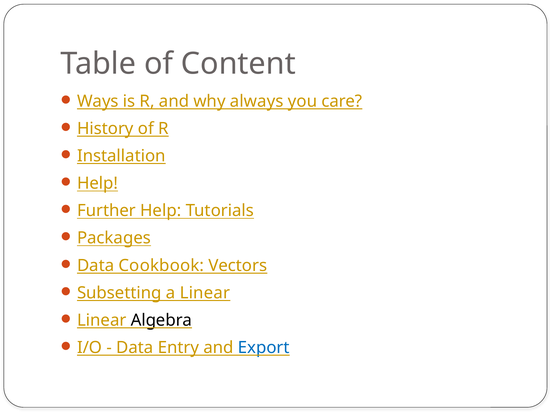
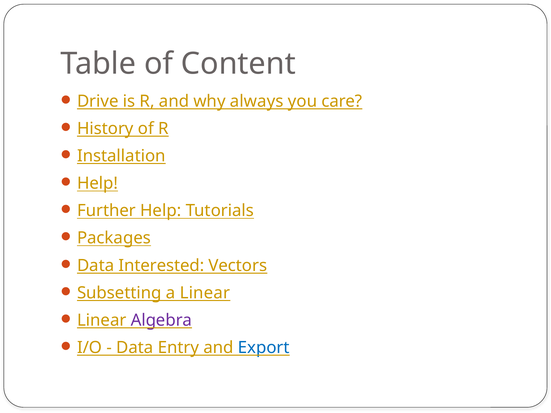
Ways: Ways -> Drive (98, 101)
Cookbook: Cookbook -> Interested (161, 266)
Algebra colour: black -> purple (161, 320)
